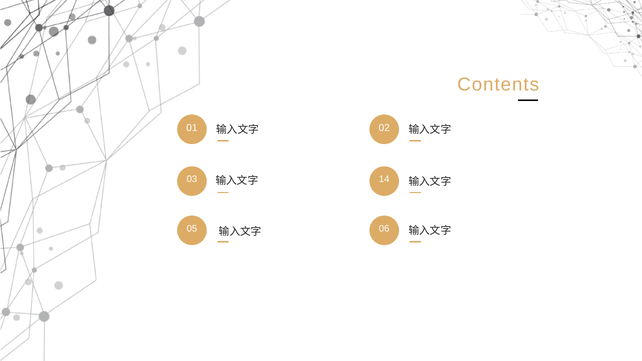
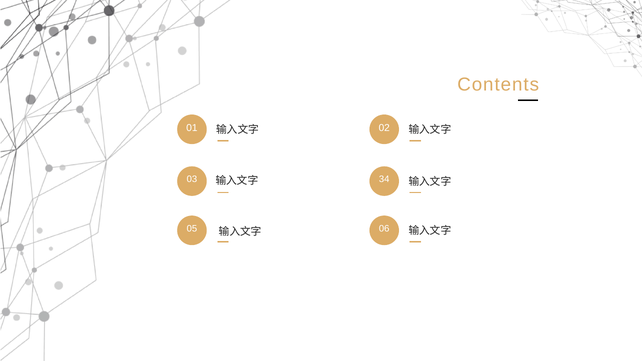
14: 14 -> 34 (384, 179)
